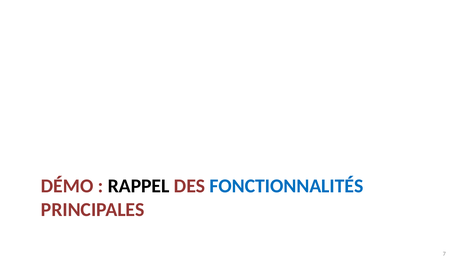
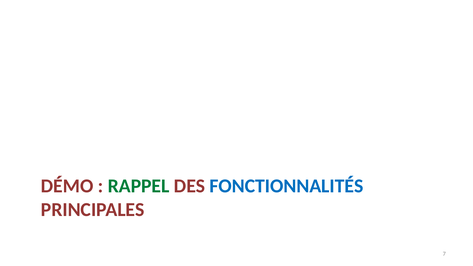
RAPPEL colour: black -> green (139, 186)
